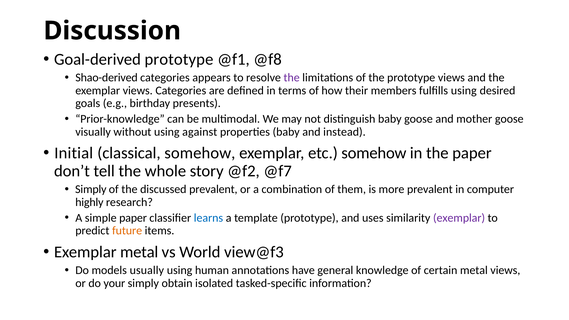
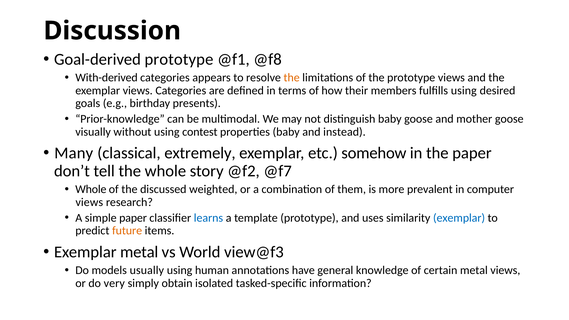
Shao-derived: Shao-derived -> With-derived (107, 78)
the colour: purple -> orange (292, 78)
against: against -> contest (200, 132)
Initial: Initial -> Many (74, 153)
classical somehow: somehow -> extremely (200, 153)
Simply: Simply -> Whole (91, 189)
discussed prevalent: prevalent -> weighted (213, 189)
highly: highly -> views (89, 202)
exemplar colour: purple -> blue (459, 218)
your: your -> very (114, 283)
